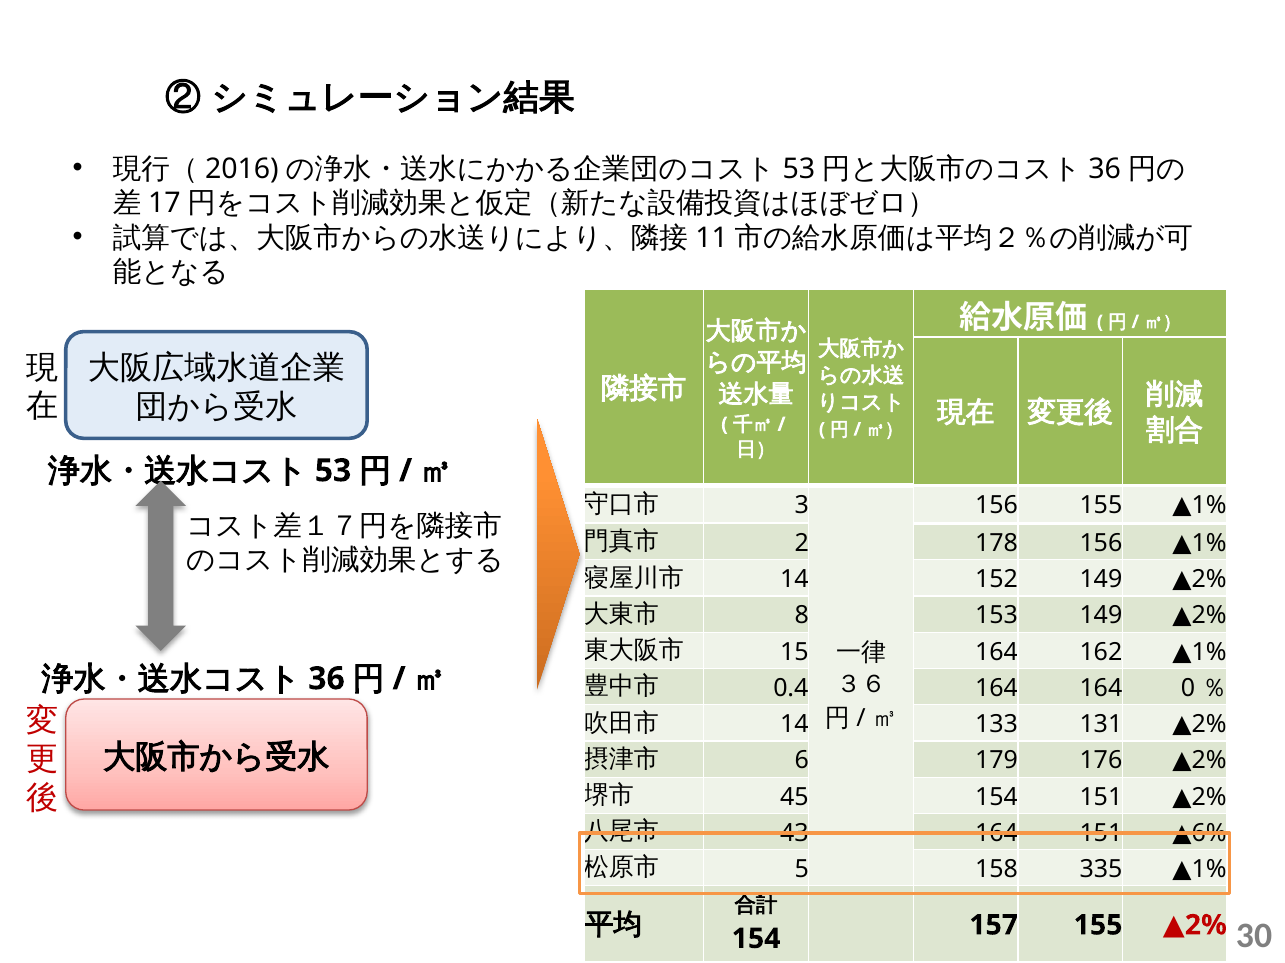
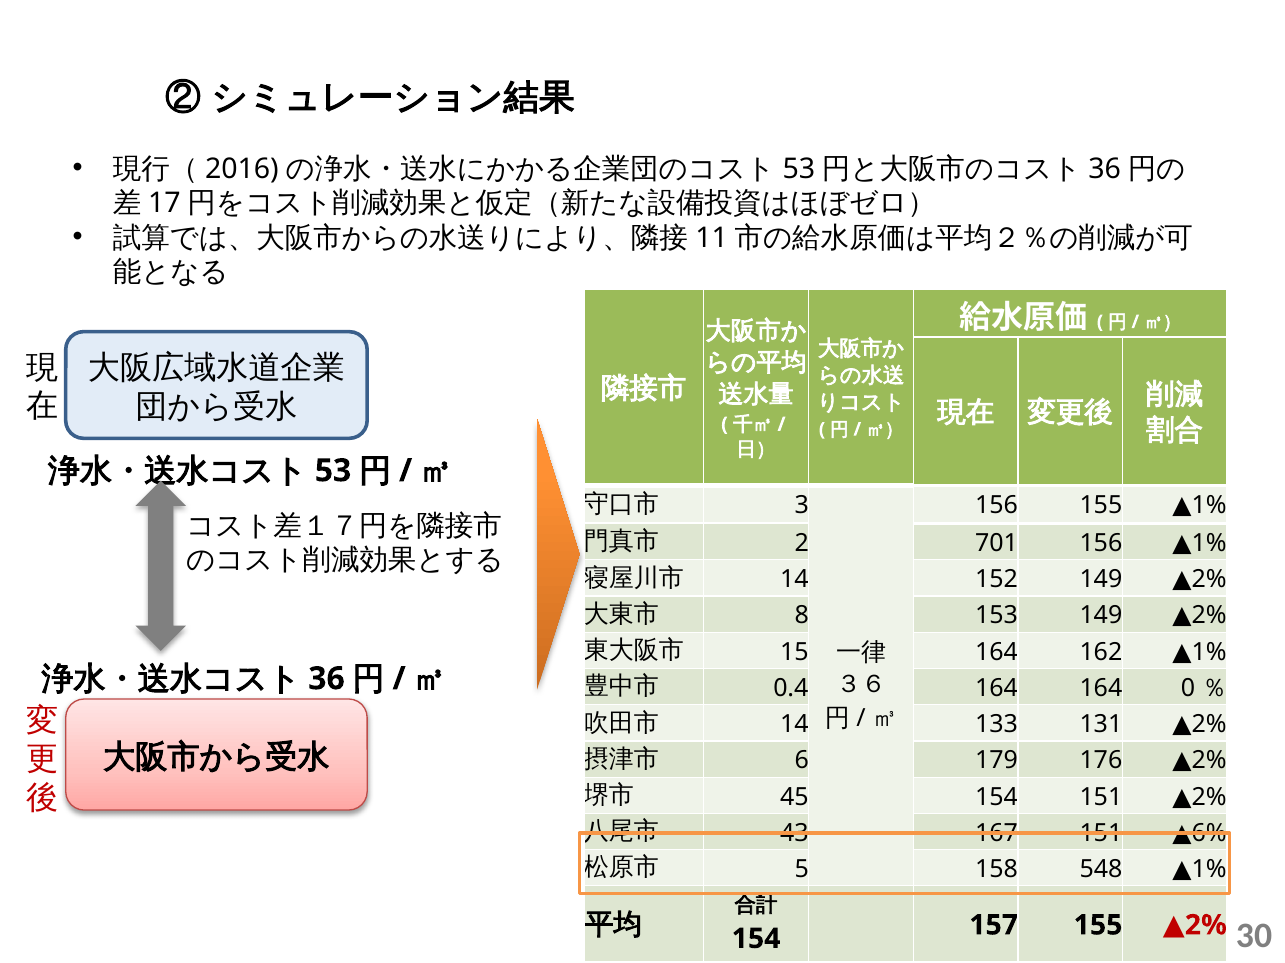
178: 178 -> 701 (997, 543)
43 164: 164 -> 167 (997, 834)
335: 335 -> 548 (1101, 870)
